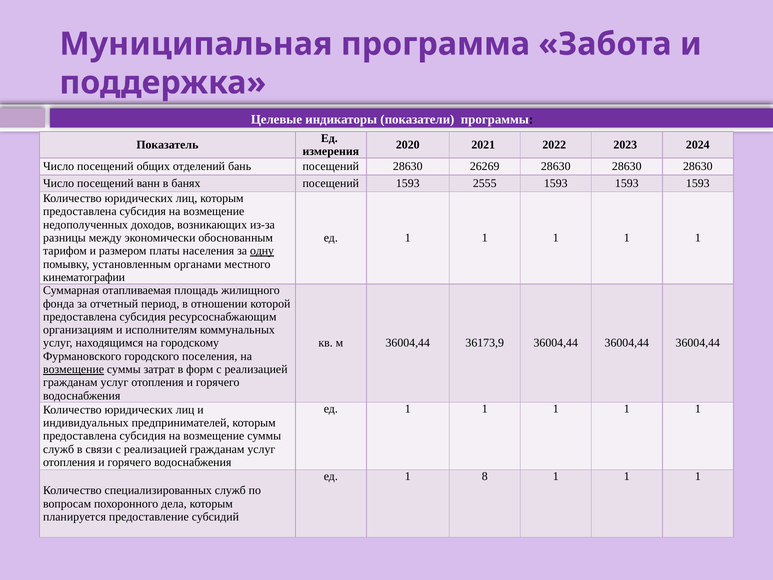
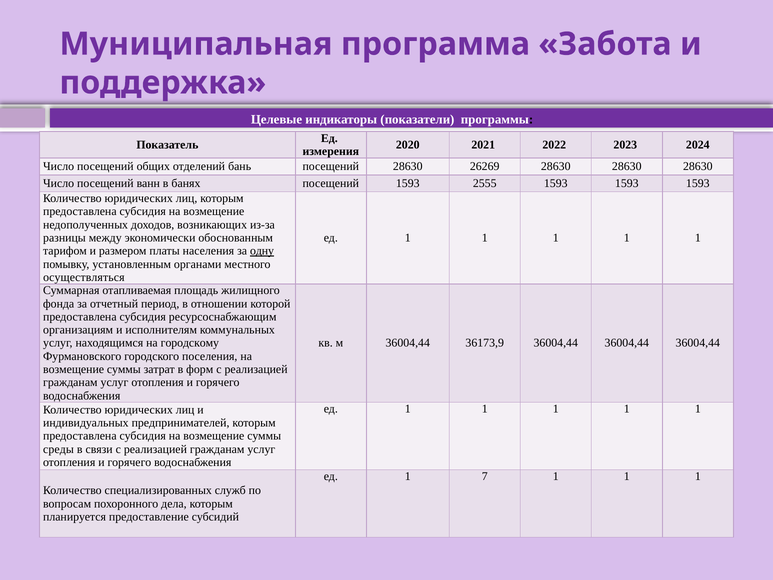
кинематографии: кинематографии -> осуществляться (84, 277)
возмещение underline: present -> none (74, 369)
служб: служб -> среды (58, 449)
8: 8 -> 7 (485, 476)
